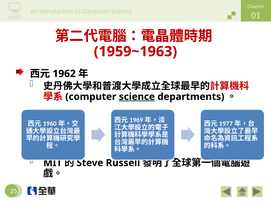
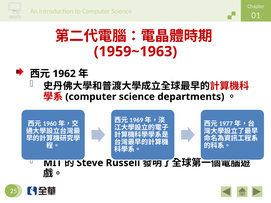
science underline: present -> none (137, 97)
